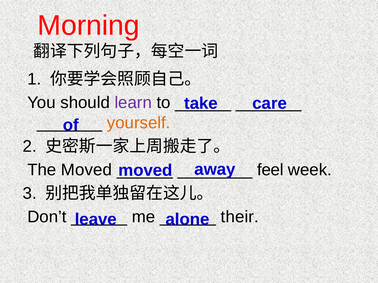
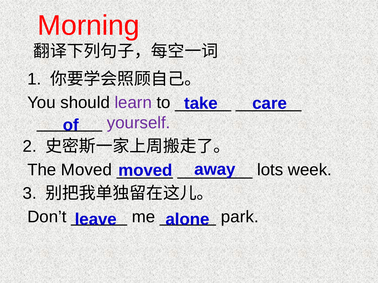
yourself colour: orange -> purple (139, 123)
feel: feel -> lots (270, 170)
their: their -> park (240, 217)
